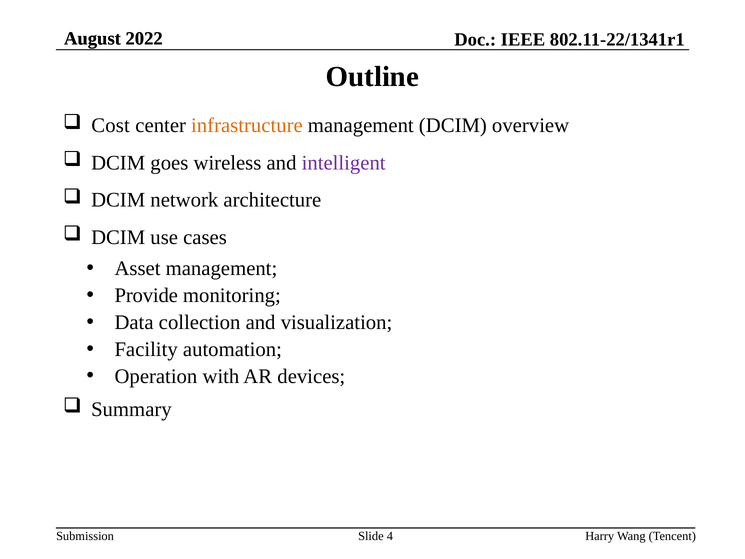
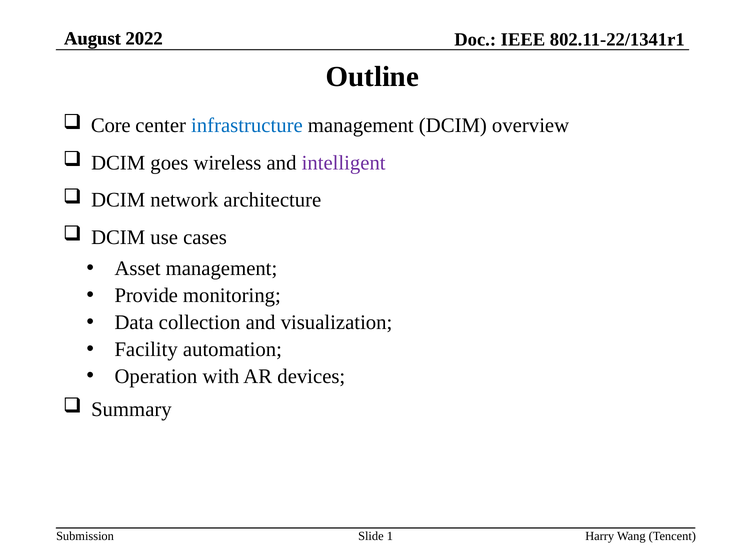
Cost: Cost -> Core (111, 126)
infrastructure colour: orange -> blue (247, 126)
4: 4 -> 1 (390, 536)
